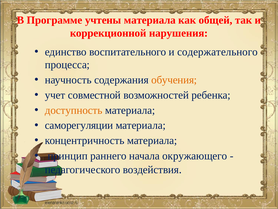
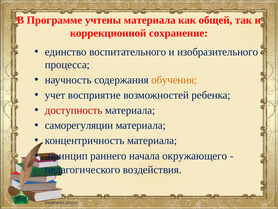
нарушения: нарушения -> сохранение (178, 33)
содержательного: содержательного -> изобразительного (218, 52)
совместной: совместной -> восприятие (94, 95)
доступность colour: orange -> red (74, 110)
